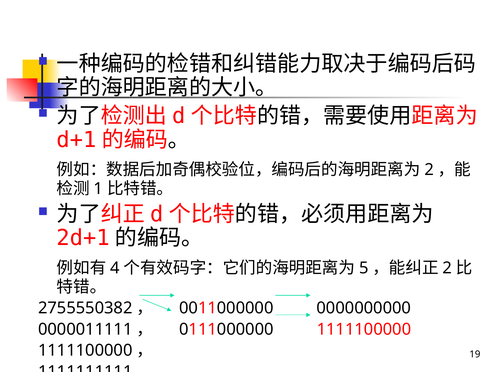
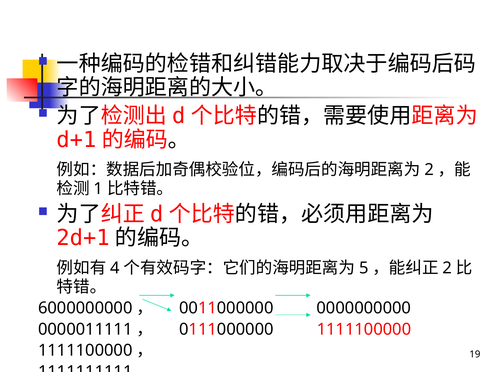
2755550382: 2755550382 -> 6000000000 (85, 308)
